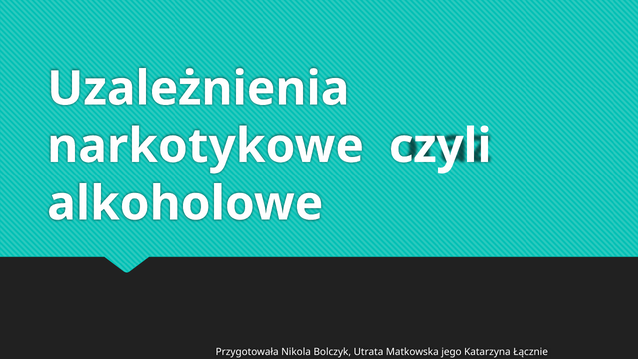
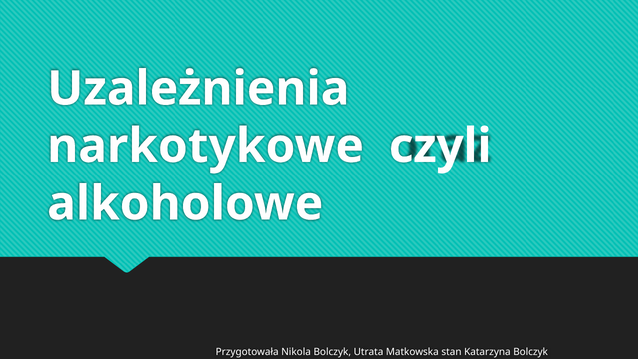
jego: jego -> stan (451, 352)
Katarzyna Łącznie: Łącznie -> Bolczyk (531, 352)
